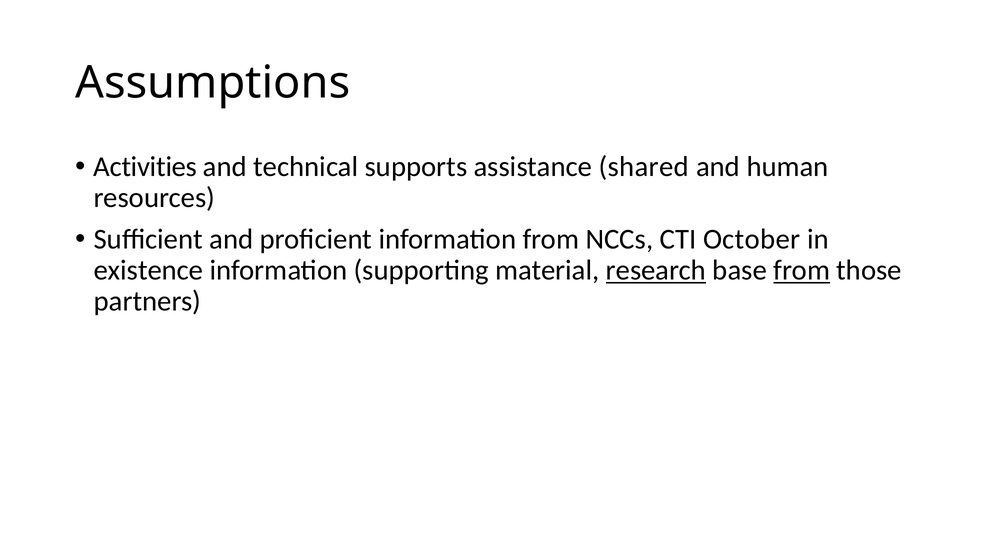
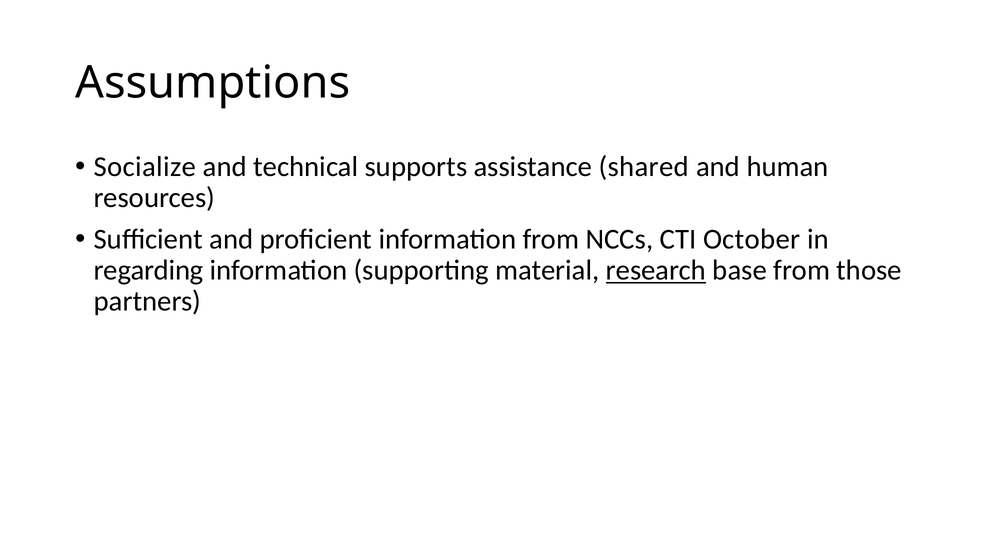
Activities: Activities -> Socialize (145, 167)
existence: existence -> regarding (149, 270)
from underline: present -> none (802, 270)
